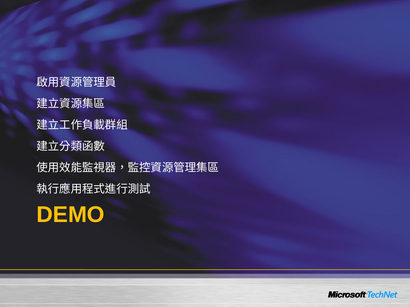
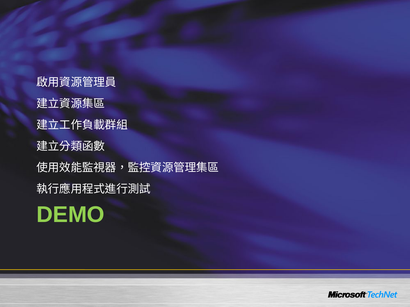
DEMO colour: yellow -> light green (71, 215)
